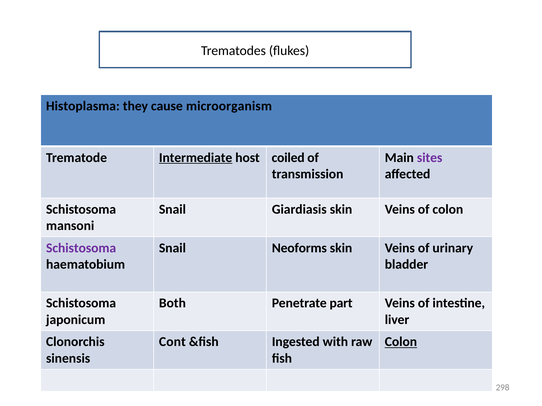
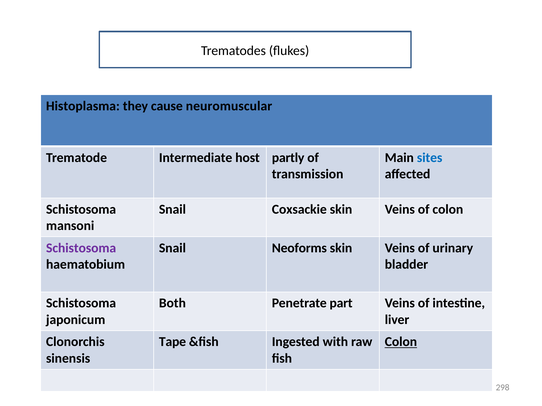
microorganism: microorganism -> neuromuscular (229, 106)
Intermediate underline: present -> none (196, 158)
coiled: coiled -> partly (288, 158)
sites colour: purple -> blue (430, 158)
Giardiasis: Giardiasis -> Coxsackie (299, 210)
Cont: Cont -> Tape (173, 342)
